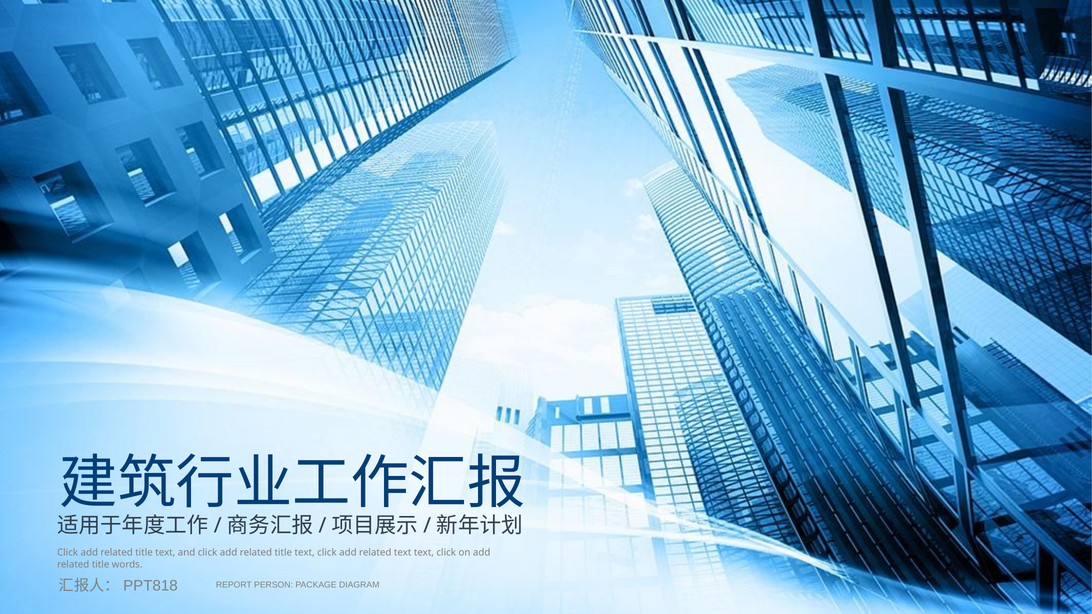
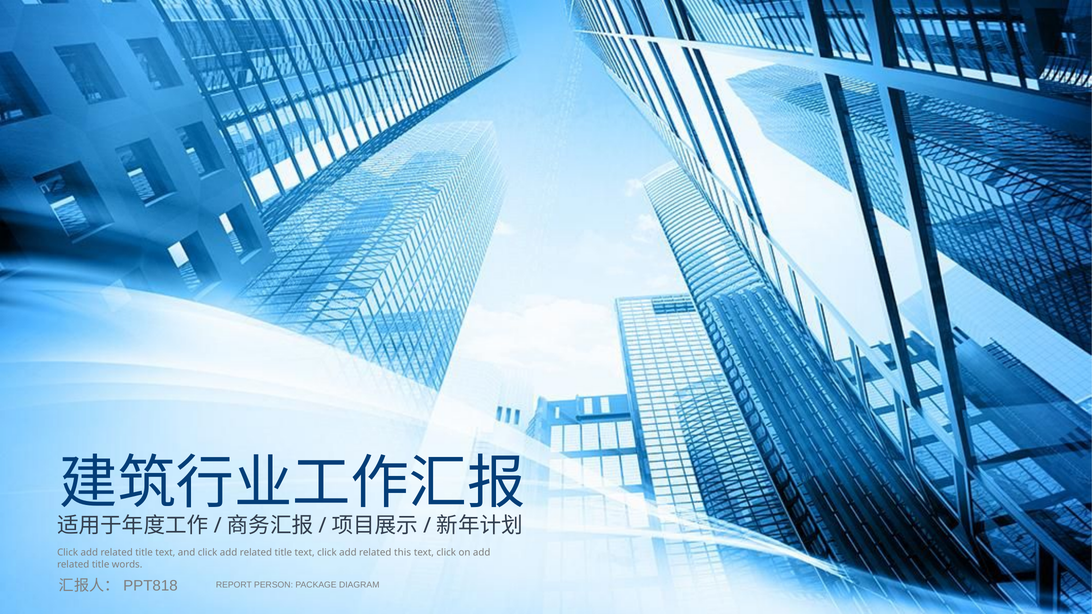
related text: text -> this (403, 553)
